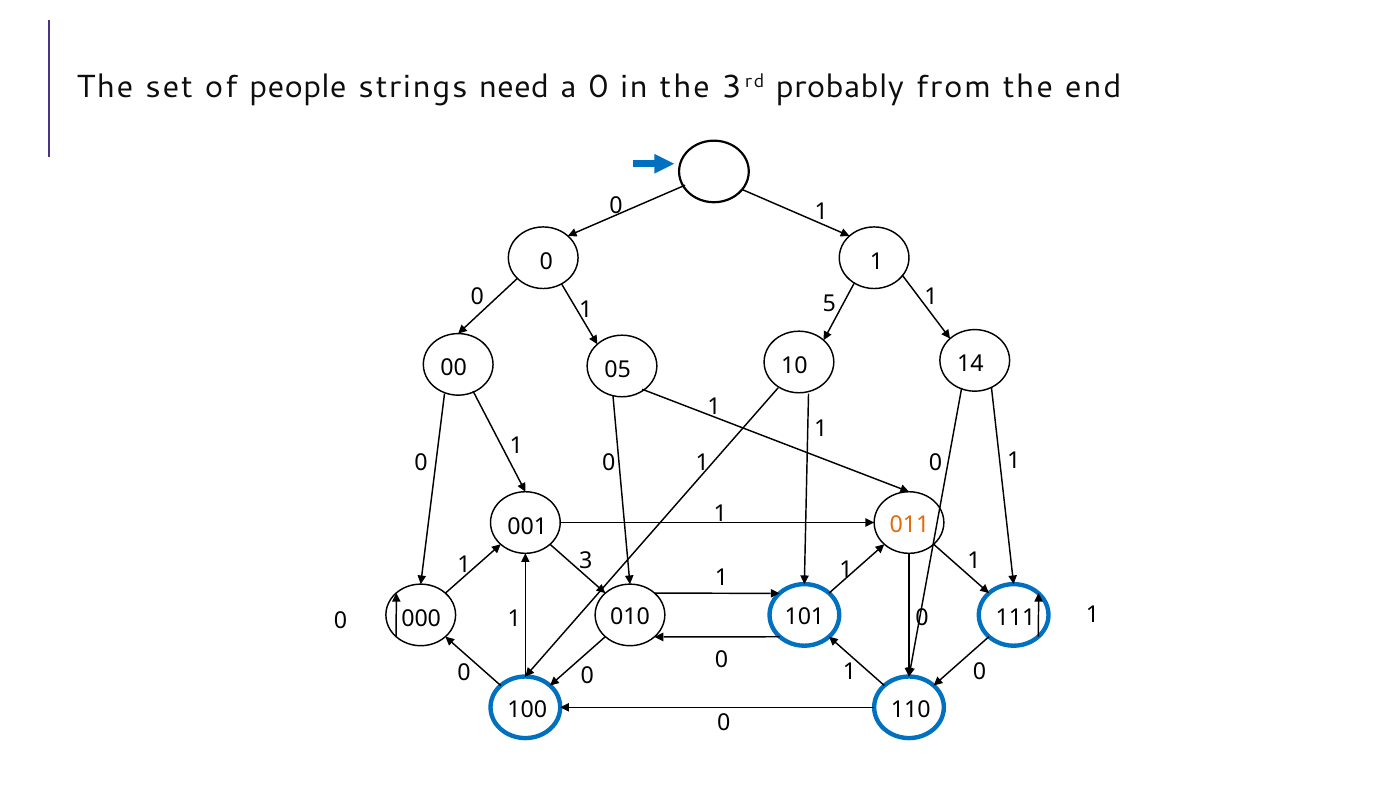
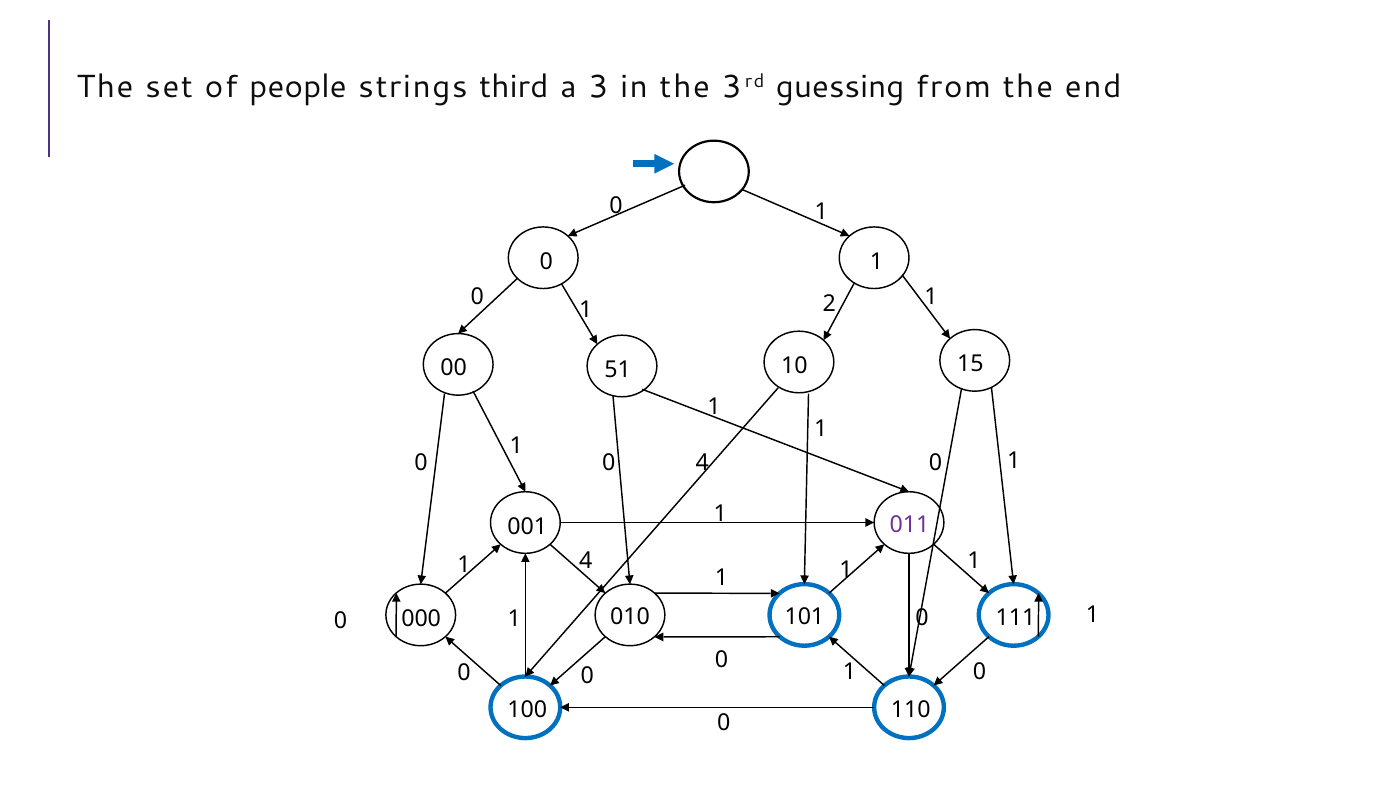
need: need -> third (514, 87)
a 0: 0 -> 3 (598, 87)
probably: probably -> guessing (840, 87)
5: 5 -> 2 (829, 303)
05: 05 -> 51 (618, 370)
14: 14 -> 15 (970, 364)
1: 1 -> 4 (702, 463)
011 colour: orange -> purple (909, 525)
1 3: 3 -> 4 (586, 561)
